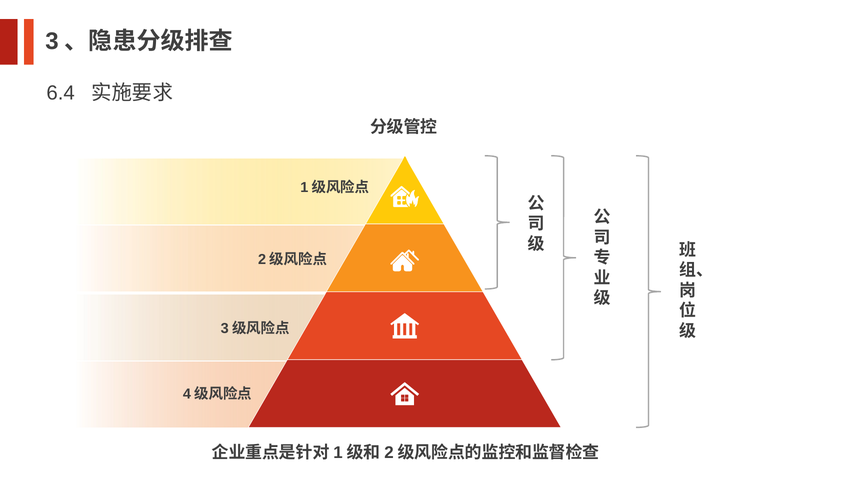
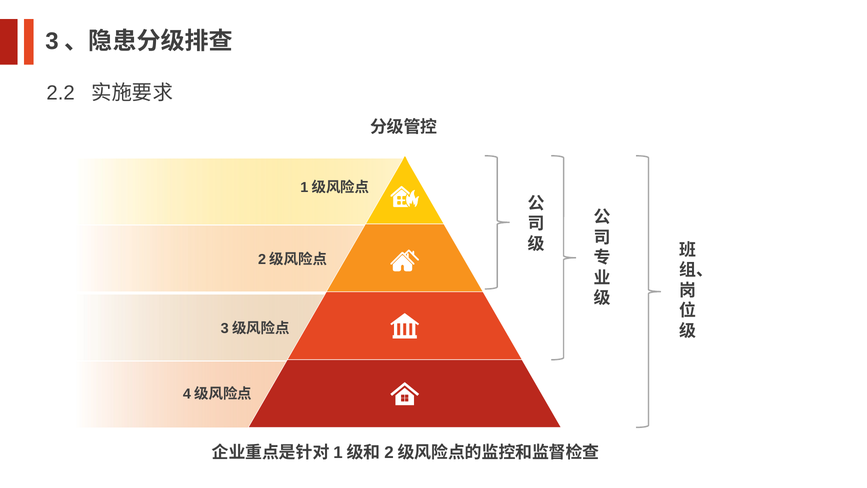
6.4: 6.4 -> 2.2 (61, 93)
